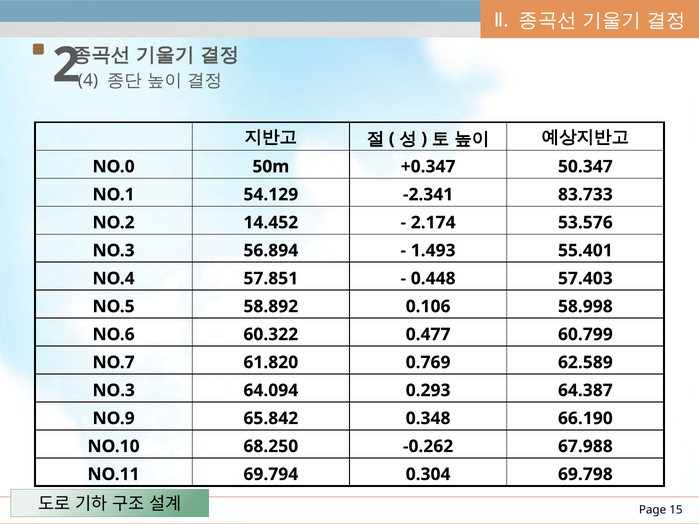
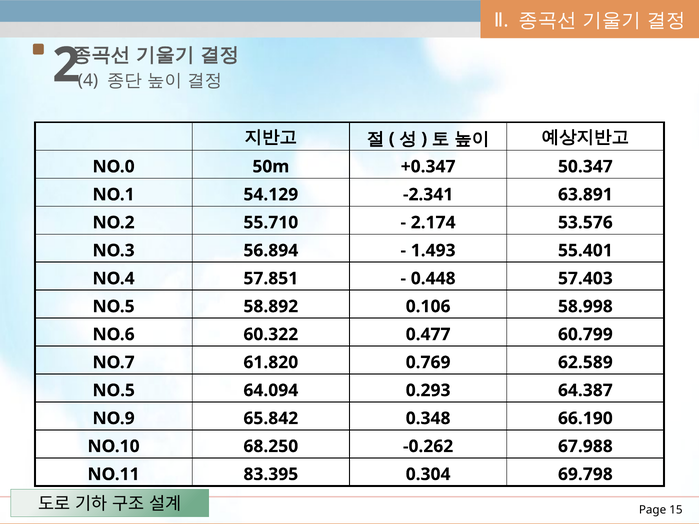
83.733: 83.733 -> 63.891 (585, 195)
14.452: 14.452 -> 55.710 (271, 223)
NO.3: NO.3 -> NO.5 (114, 391)
69.794: 69.794 -> 83.395 (271, 475)
